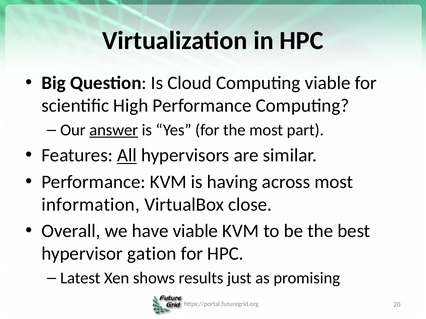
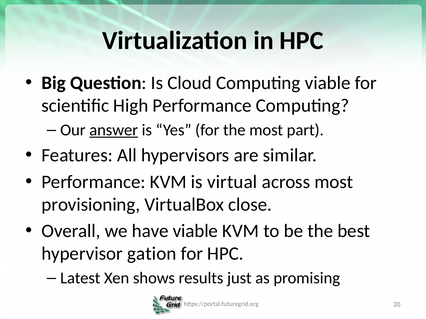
All underline: present -> none (127, 156)
having: having -> virtual (232, 182)
information: information -> provisioning (91, 205)
